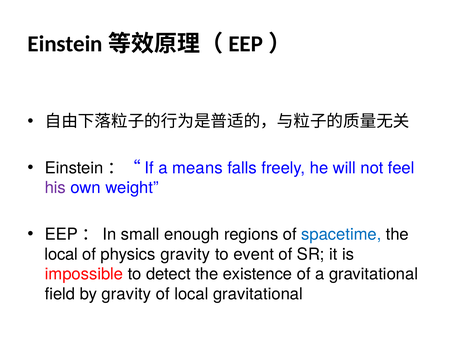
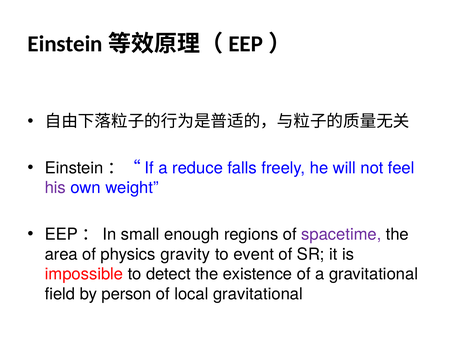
means: means -> reduce (198, 168)
spacetime colour: blue -> purple (341, 234)
local: local -> area (61, 254)
by gravity: gravity -> person (127, 294)
